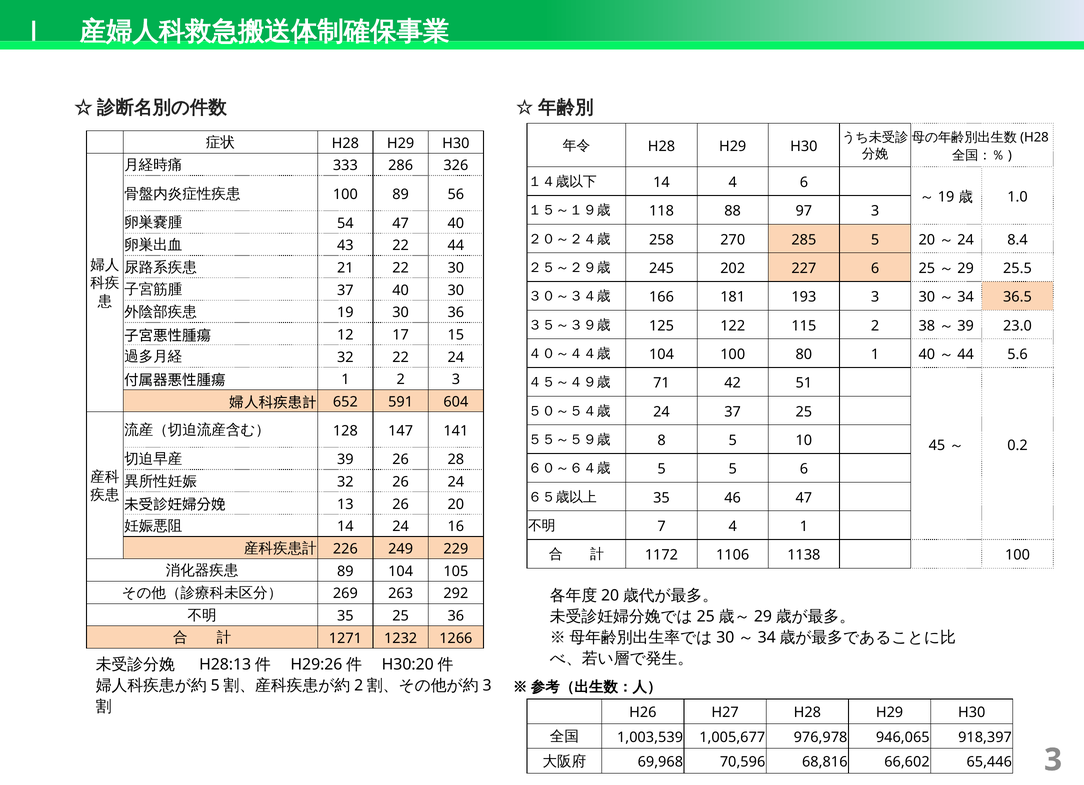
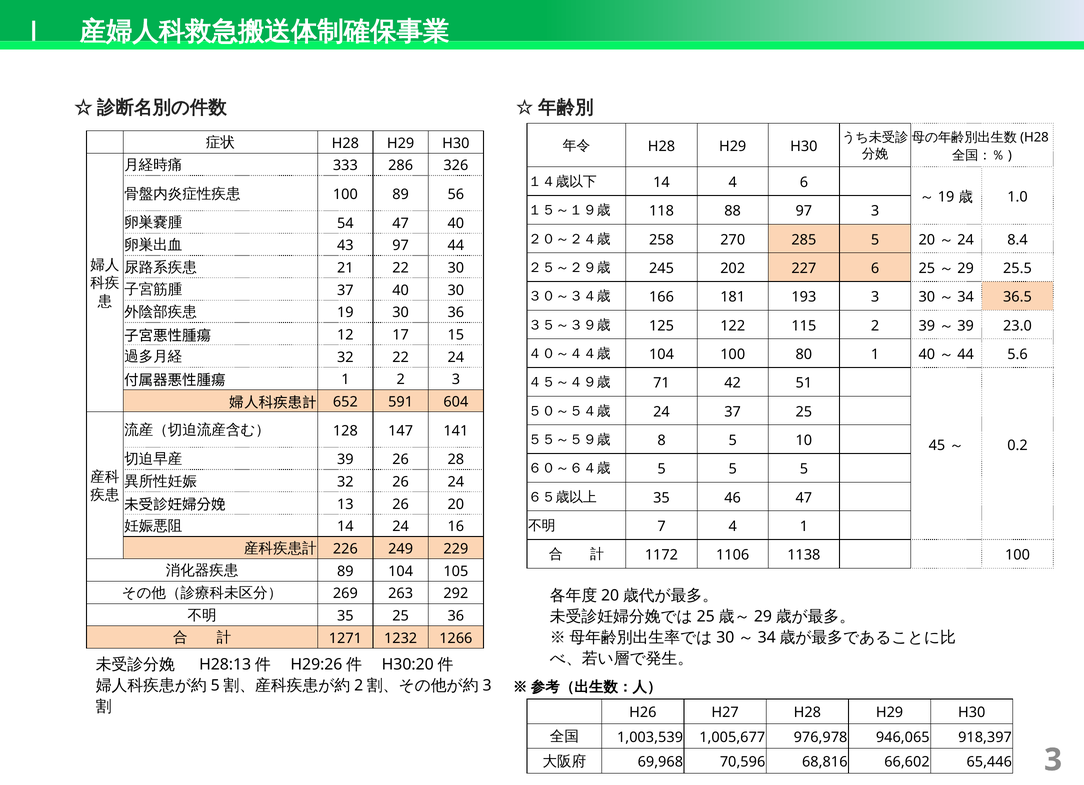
43 22: 22 -> 97 (401, 246)
2 38: 38 -> 39 (927, 326)
5 5 6: 6 -> 5 (804, 469)
